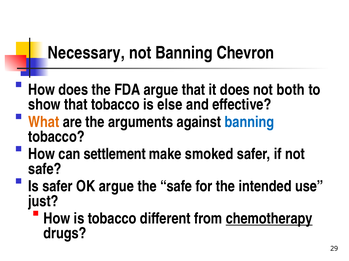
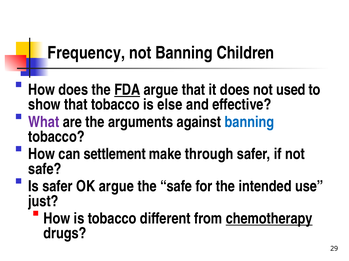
Necessary: Necessary -> Frequency (86, 53)
Chevron: Chevron -> Children (245, 53)
FDA underline: none -> present (127, 90)
both: both -> used (291, 90)
What colour: orange -> purple (44, 122)
smoked: smoked -> through (209, 155)
